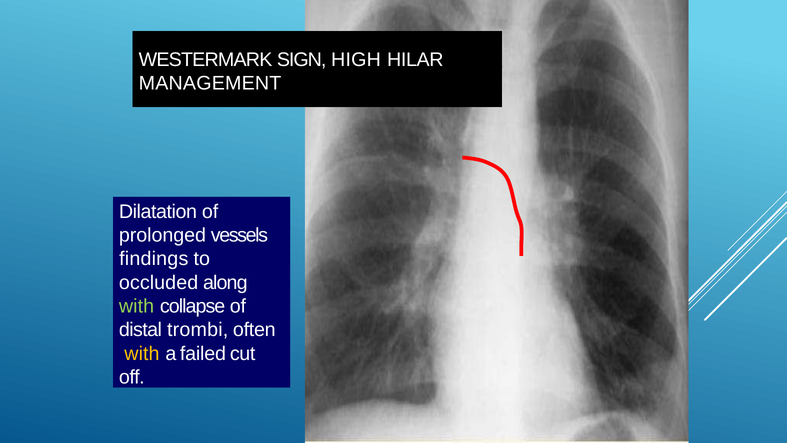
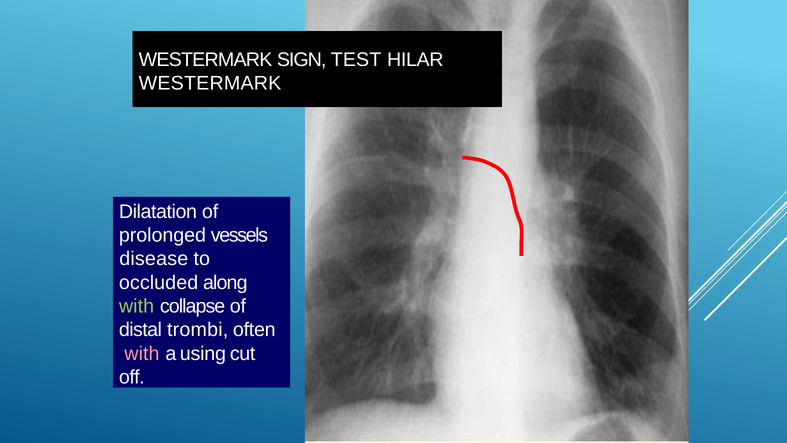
HIGH: HIGH -> TEST (356, 60)
MANAGEMENT: MANAGEMENT -> WESTERMARK (210, 83)
findings: findings -> disease (154, 259)
with colour: yellow -> pink (142, 353)
failed: failed -> using (203, 353)
